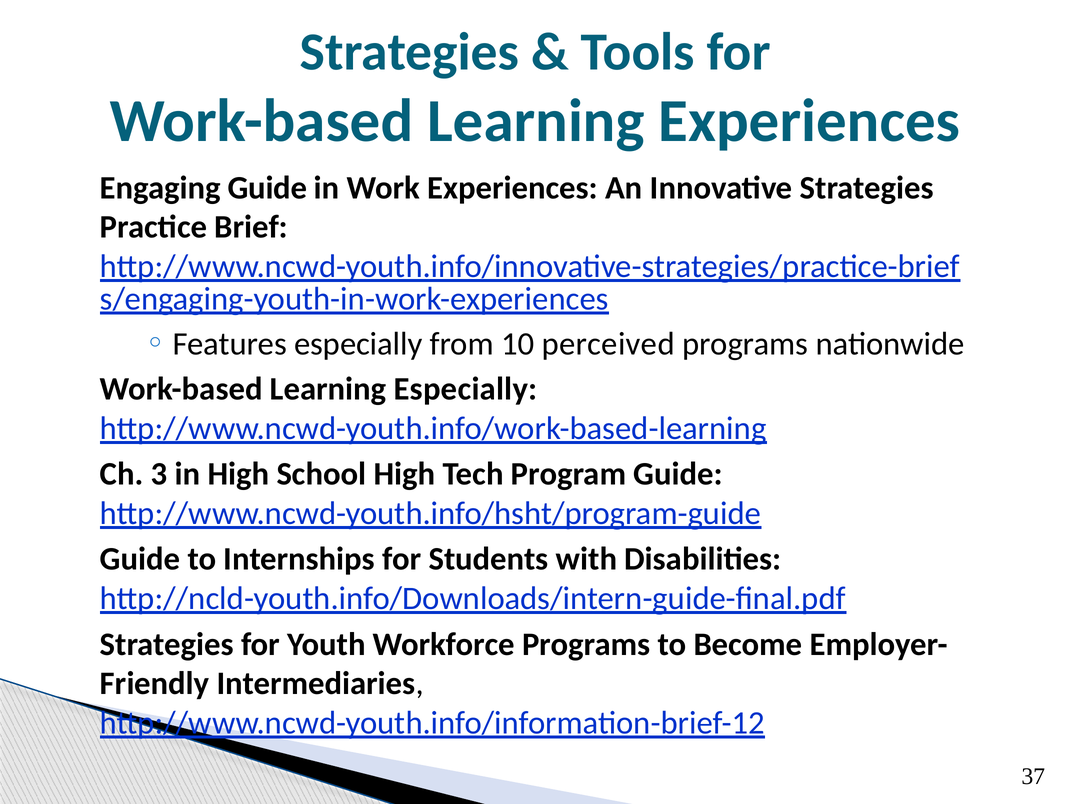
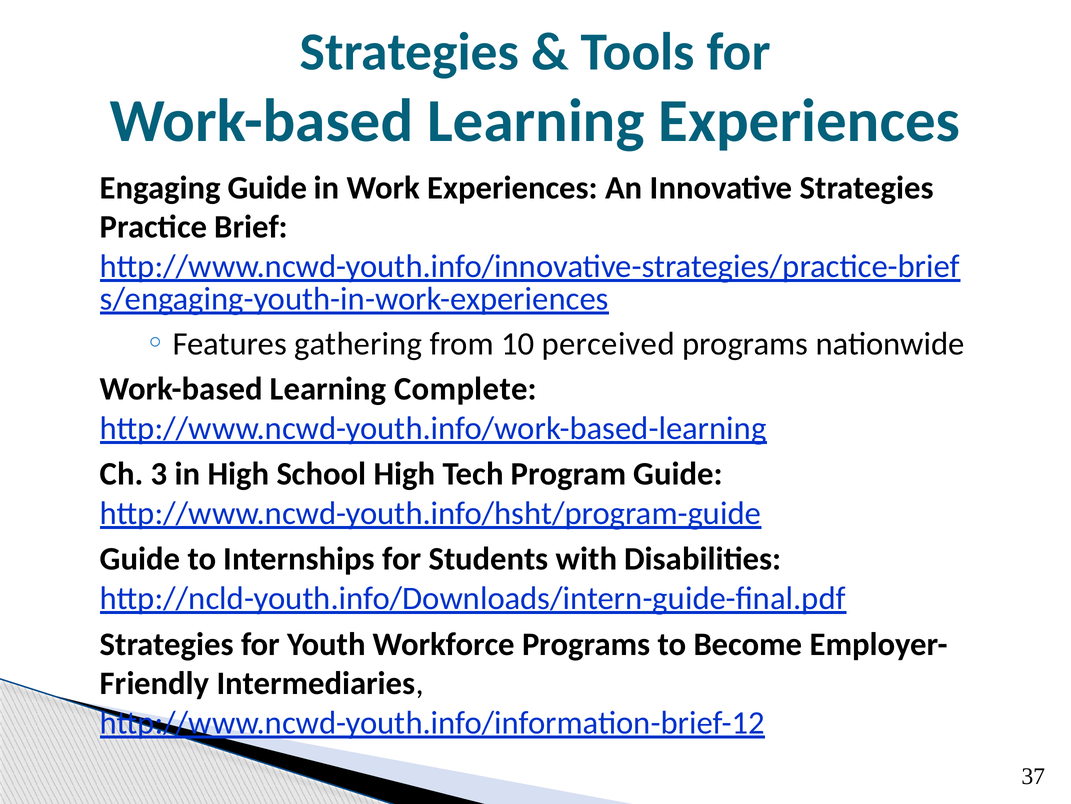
especially: especially -> gathering (358, 343)
Learning Especially: Especially -> Complete (465, 389)
